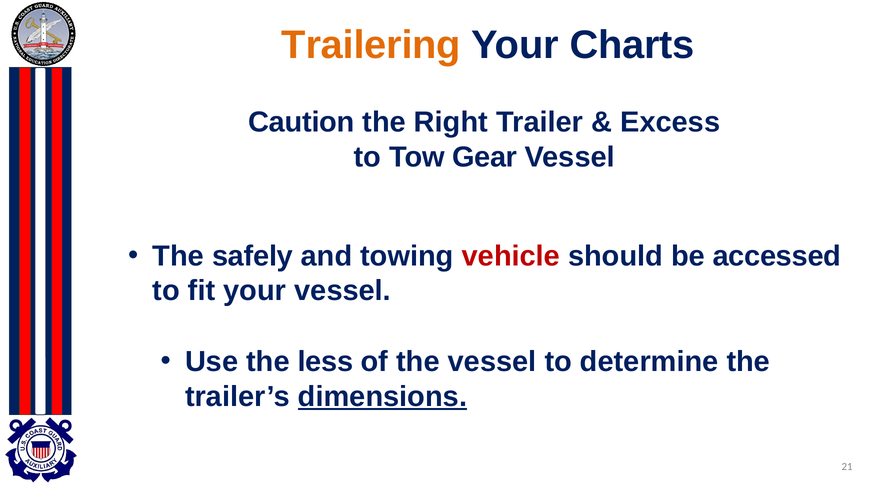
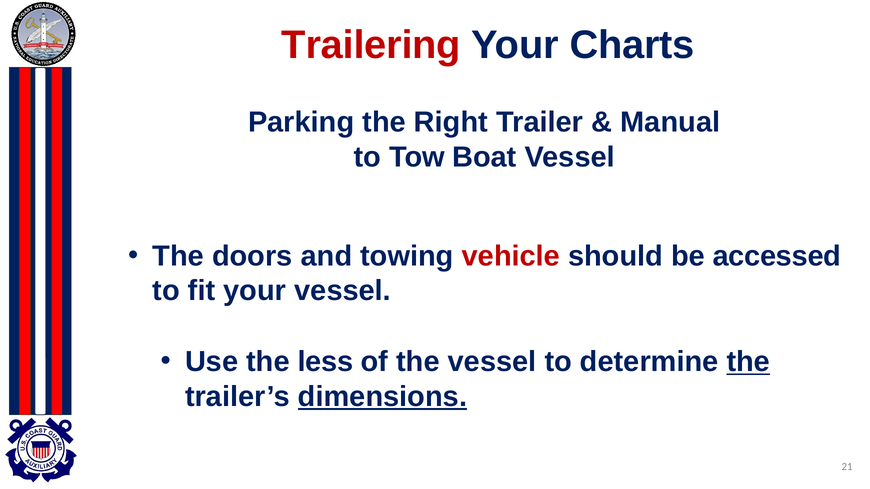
Trailering colour: orange -> red (371, 45)
Caution: Caution -> Parking (301, 122)
Excess: Excess -> Manual (670, 122)
Gear: Gear -> Boat (485, 157)
safely: safely -> doors (252, 256)
the underline: none -> present (748, 362)
